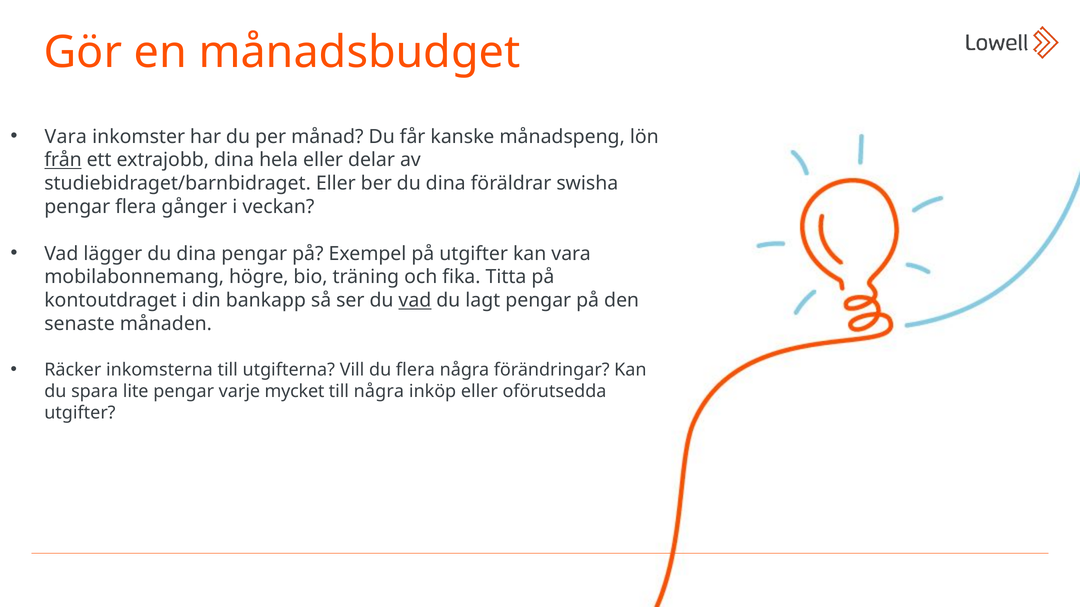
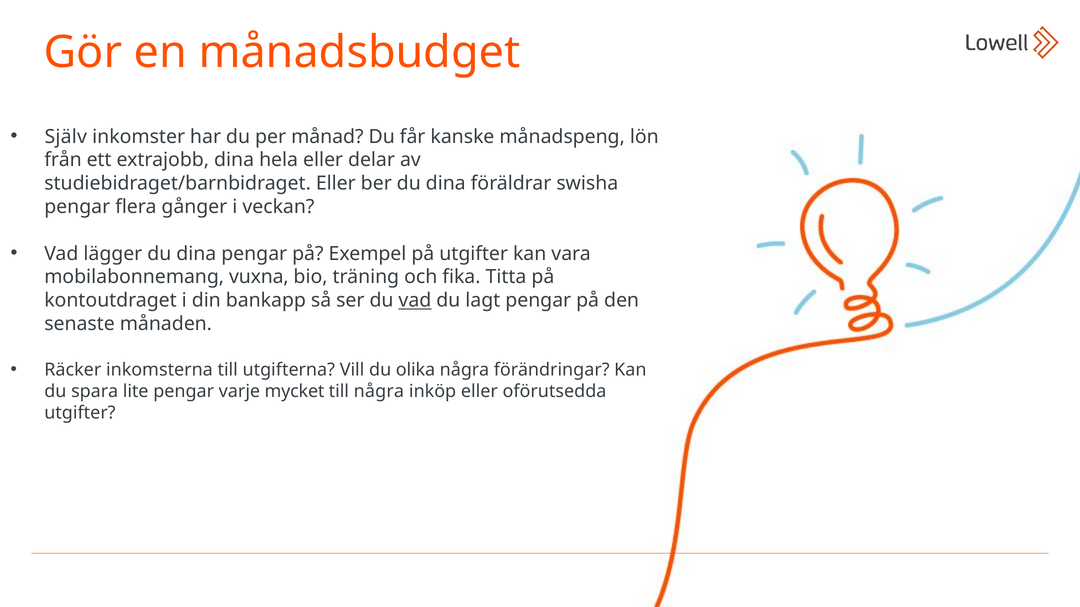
Vara: Vara -> Själv (66, 137)
från underline: present -> none (63, 160)
högre: högre -> vuxna (259, 277)
du flera: flera -> olika (415, 370)
